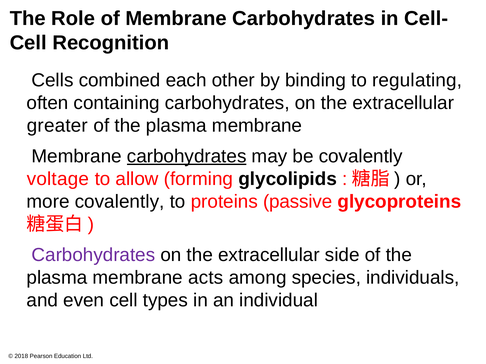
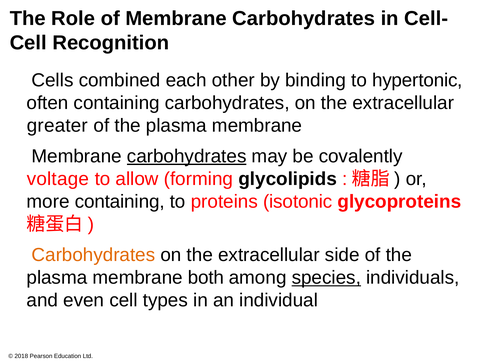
regulating: regulating -> hypertonic (417, 80)
more covalently: covalently -> containing (120, 202)
passive: passive -> isotonic (298, 202)
Carbohydrates colour: purple -> orange (93, 255)
acts: acts -> both (206, 278)
species underline: none -> present (326, 278)
